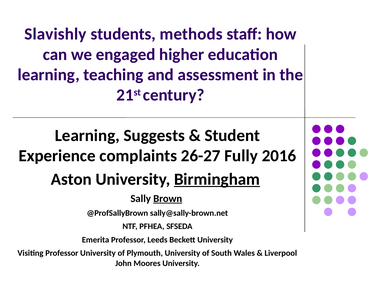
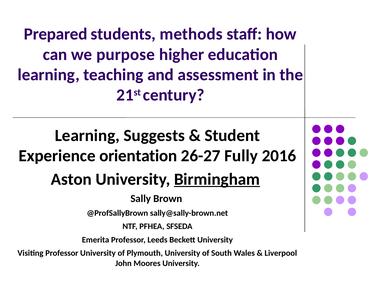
Slavishly: Slavishly -> Prepared (56, 34)
engaged: engaged -> purpose (126, 54)
complaints: complaints -> orientation (138, 156)
Brown underline: present -> none (168, 198)
